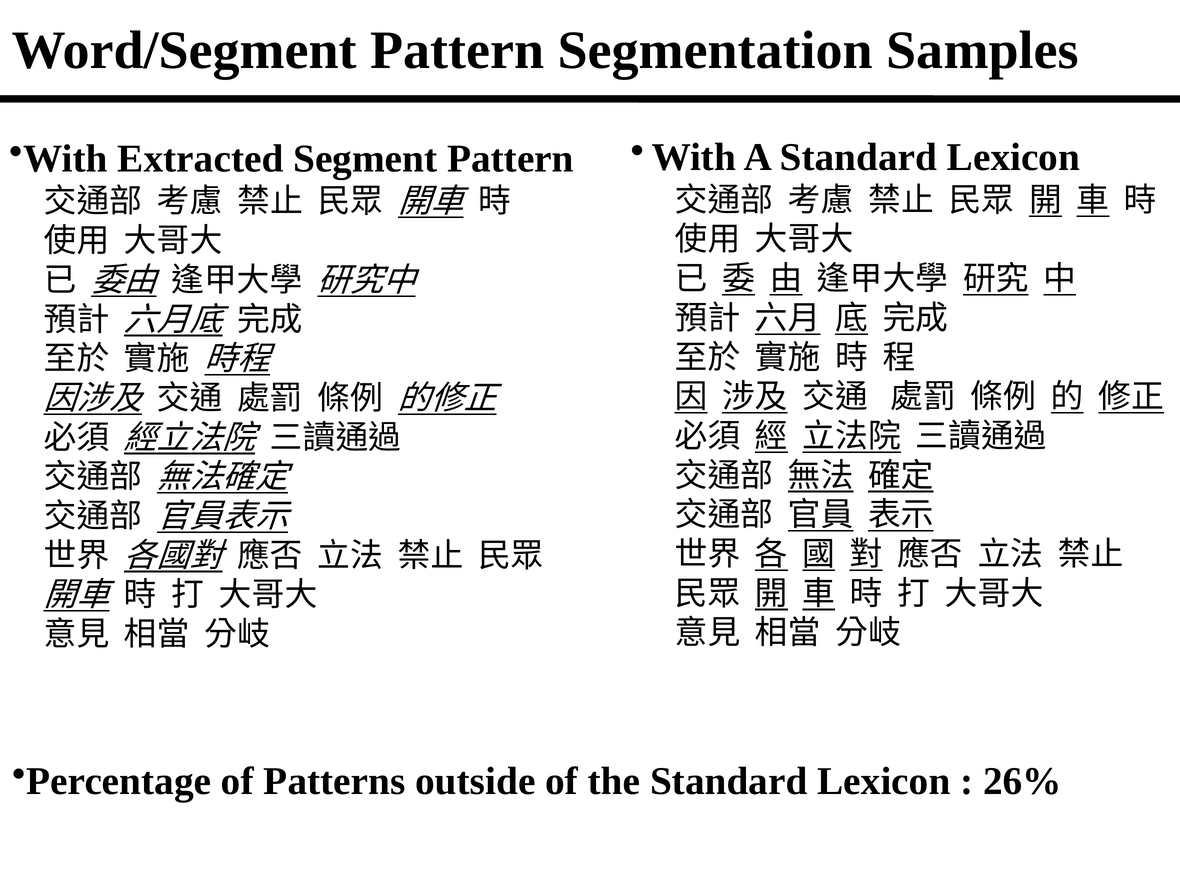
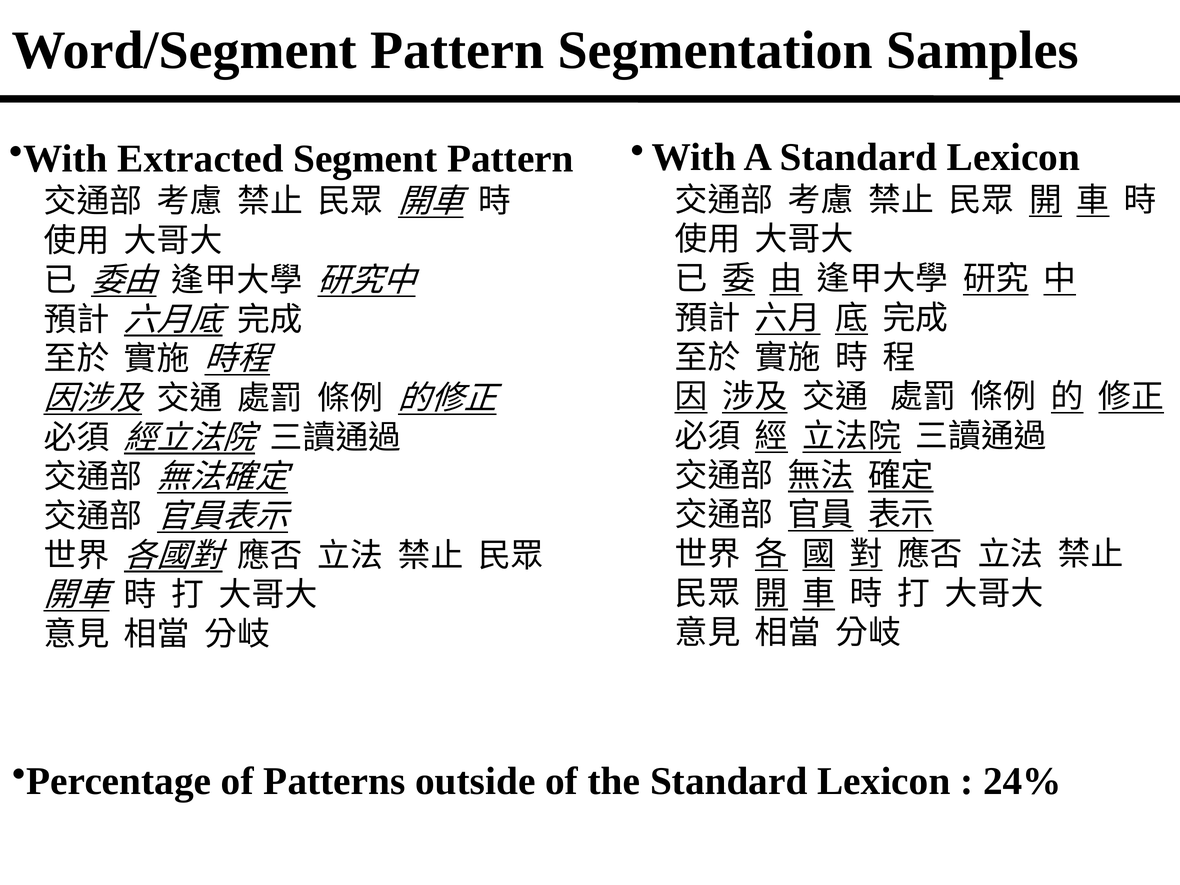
26%: 26% -> 24% (1022, 781)
